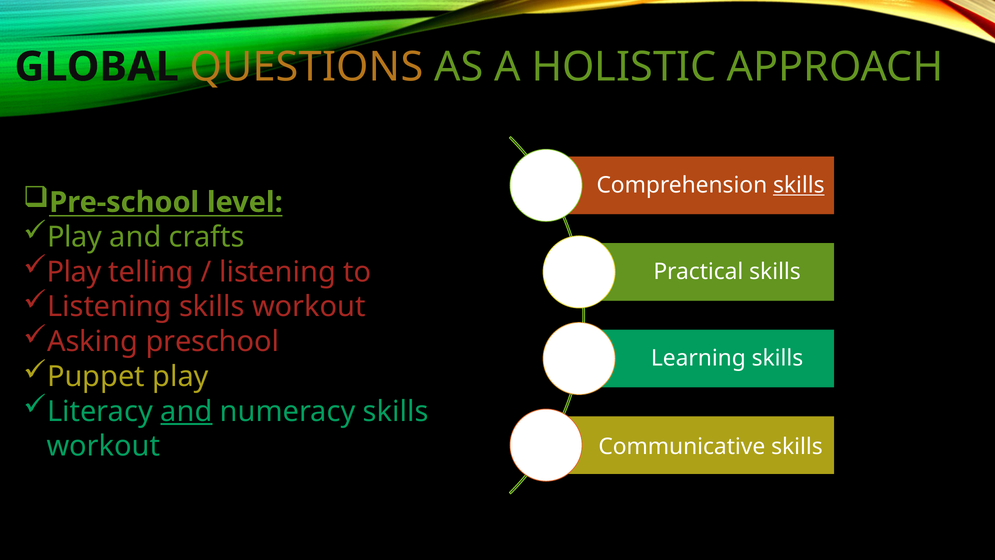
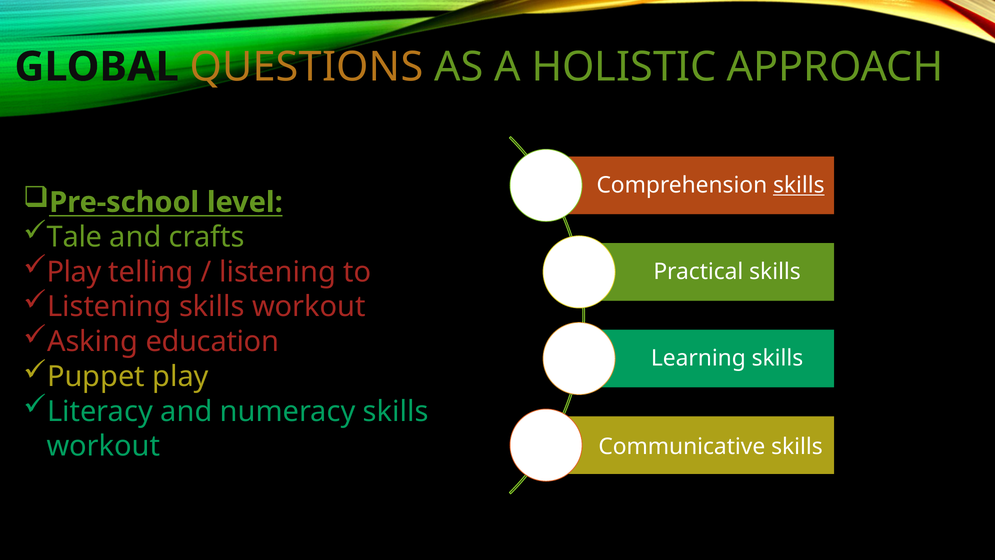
Play: Play -> Tale (75, 237)
preschool: preschool -> education (212, 342)
and underline: present -> none (186, 411)
